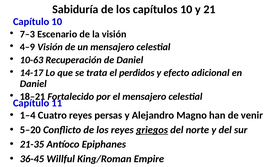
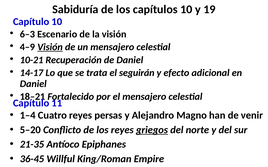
21: 21 -> 19 (209, 9)
7–3: 7–3 -> 6–3 (27, 34)
Visión underline: none -> present (50, 47)
10-63: 10-63 -> 10-21 (32, 60)
perdidos: perdidos -> seguirán (137, 73)
